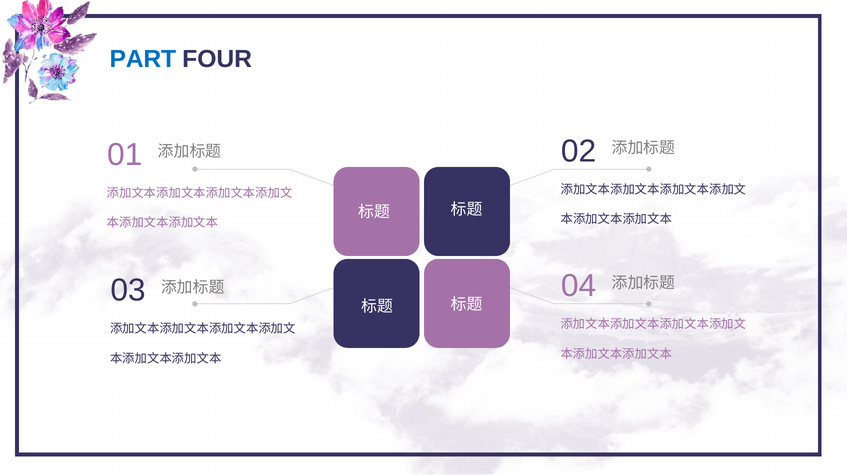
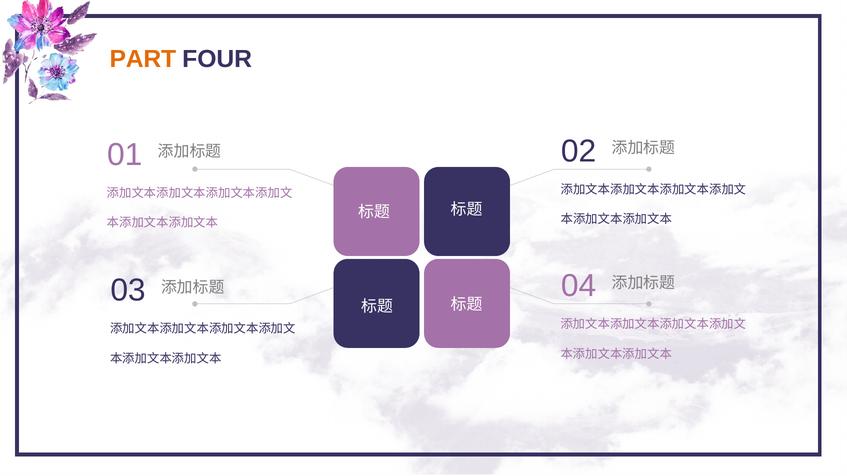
PART colour: blue -> orange (143, 59)
